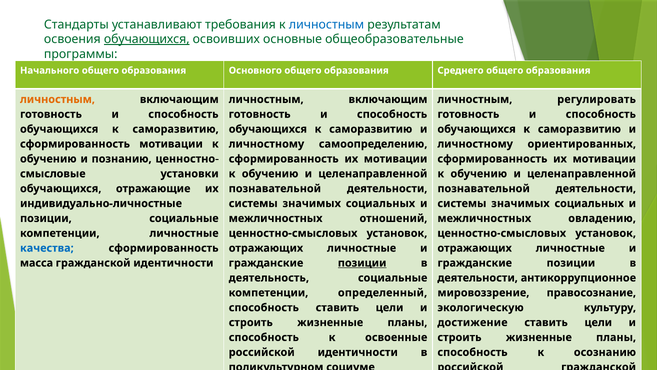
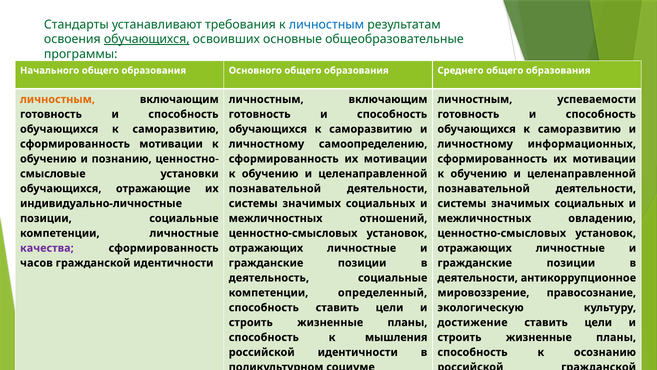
регулировать: регулировать -> успеваемости (597, 99)
ориентированных: ориентированных -> информационных (582, 144)
качества colour: blue -> purple (47, 248)
масса: масса -> часов (36, 263)
позиции underline: present -> none (362, 263)
освоенные: освоенные -> мышления (396, 337)
